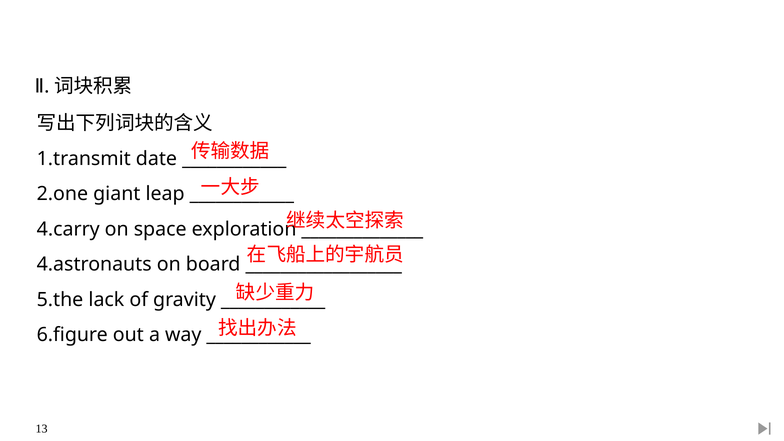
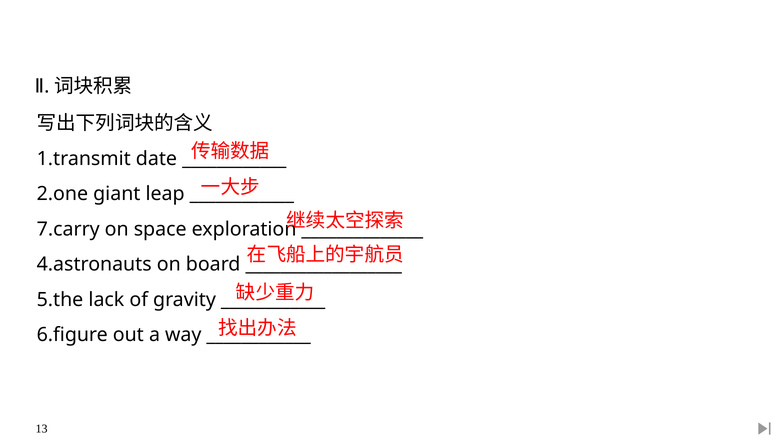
4.carry: 4.carry -> 7.carry (68, 229)
